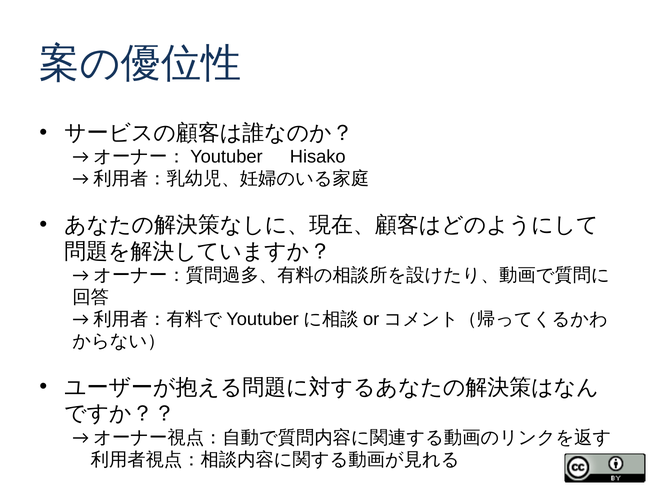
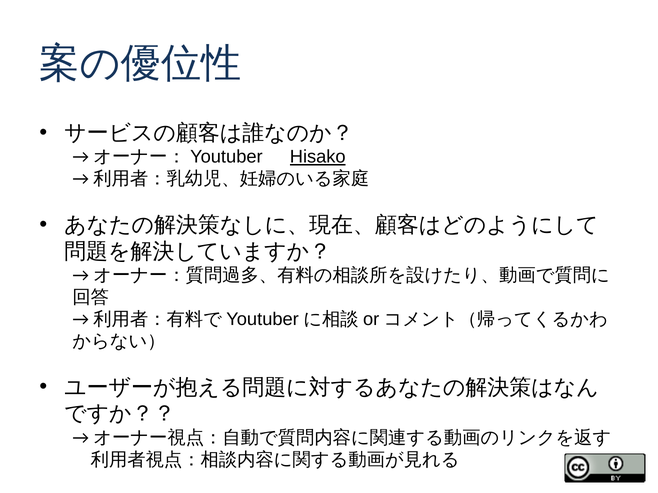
Hisako underline: none -> present (318, 157)
